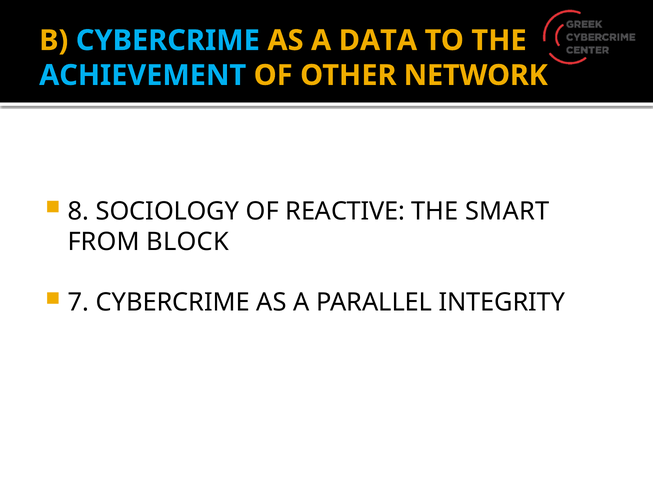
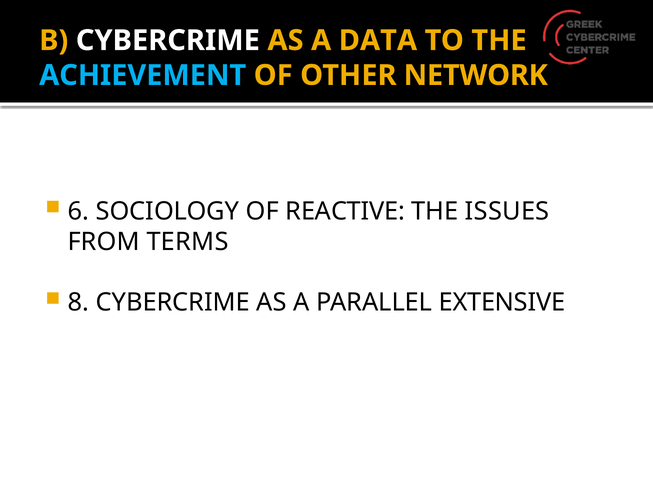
CYBERCRIME colour: light blue -> white (168, 40)
8: 8 -> 6 (79, 211)
SMART: SMART -> ISSUES (507, 211)
BLOCK: BLOCK -> TERMS (188, 242)
7: 7 -> 8 (79, 302)
INTEGRITY: INTEGRITY -> EXTENSIVE (502, 302)
